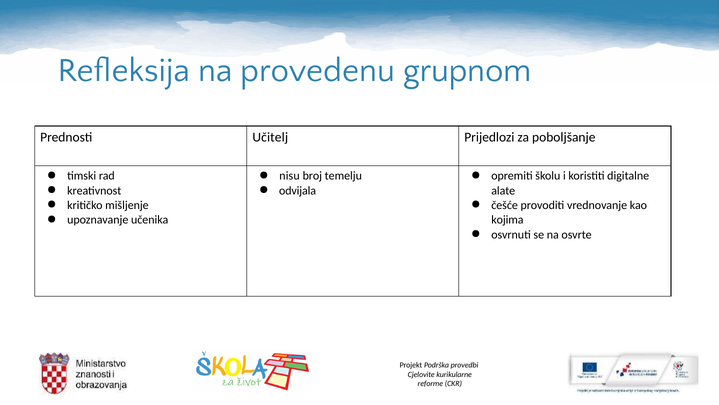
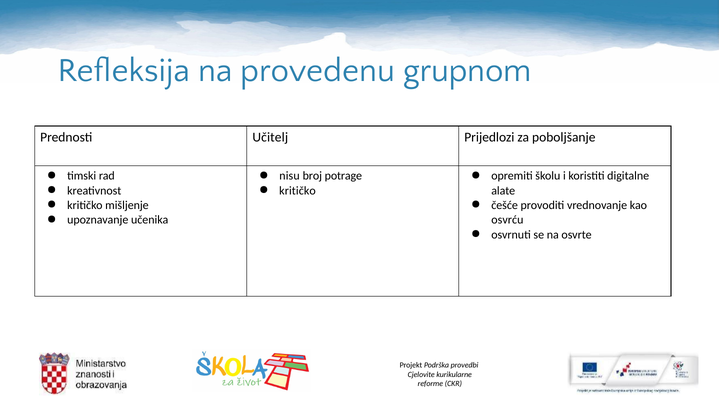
temelju: temelju -> potrage (343, 176)
odvijala: odvijala -> kritičko (297, 190)
kojima: kojima -> osvrću (507, 220)
